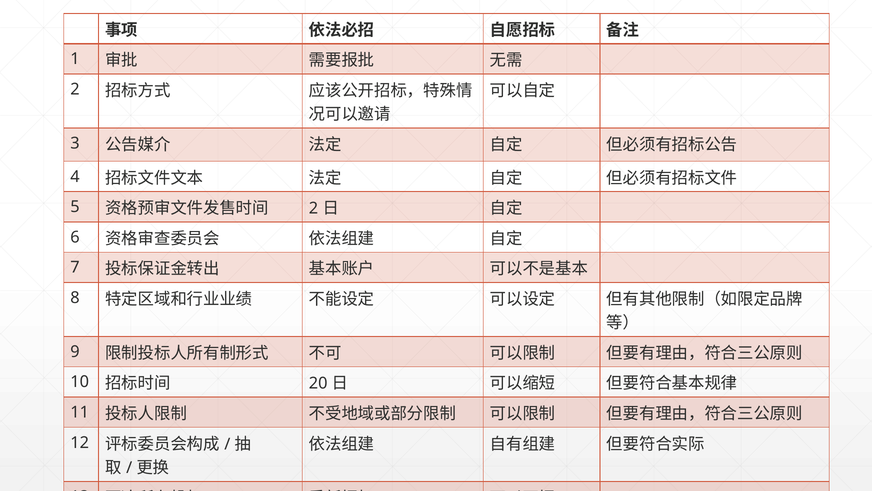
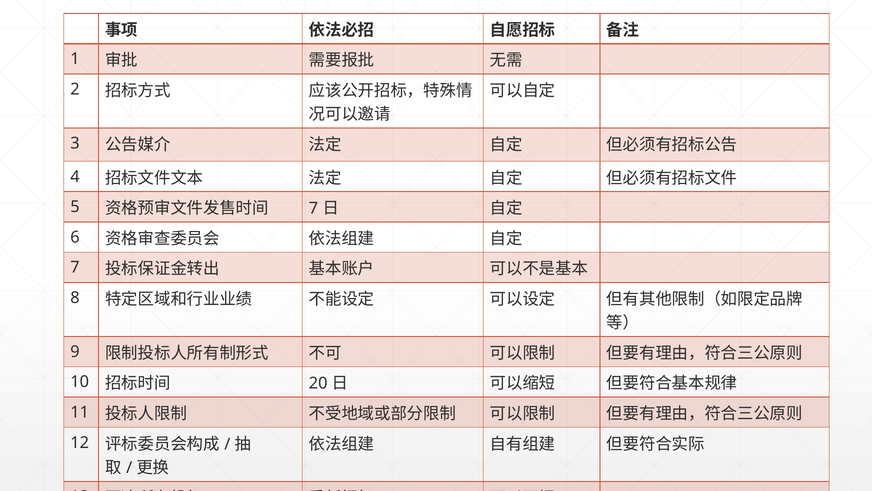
2: 2 -> 7 (314, 208)
